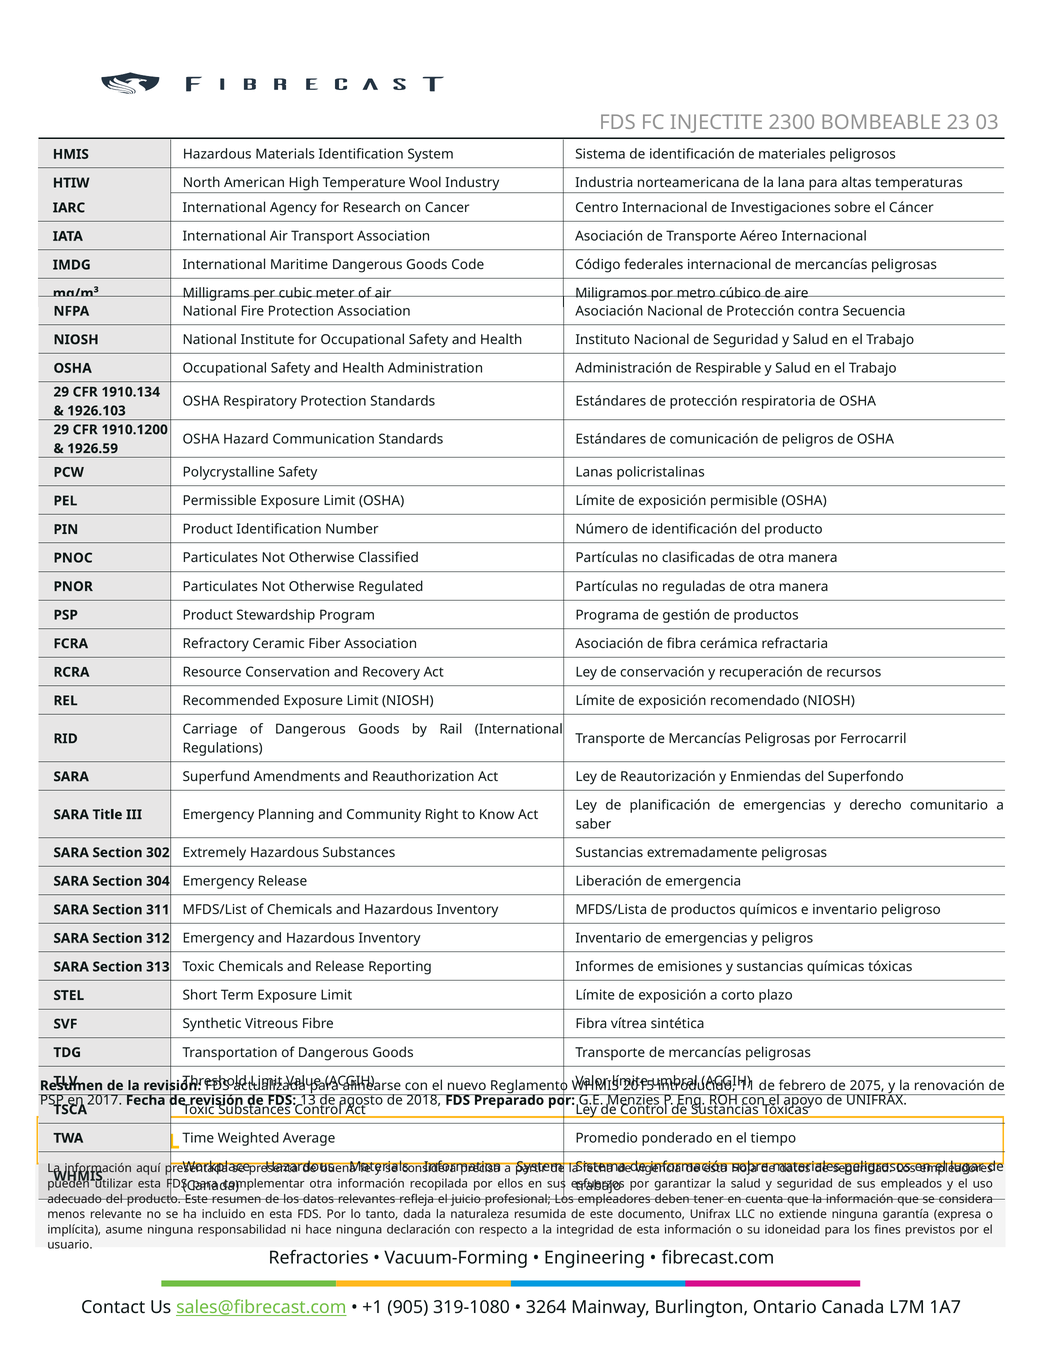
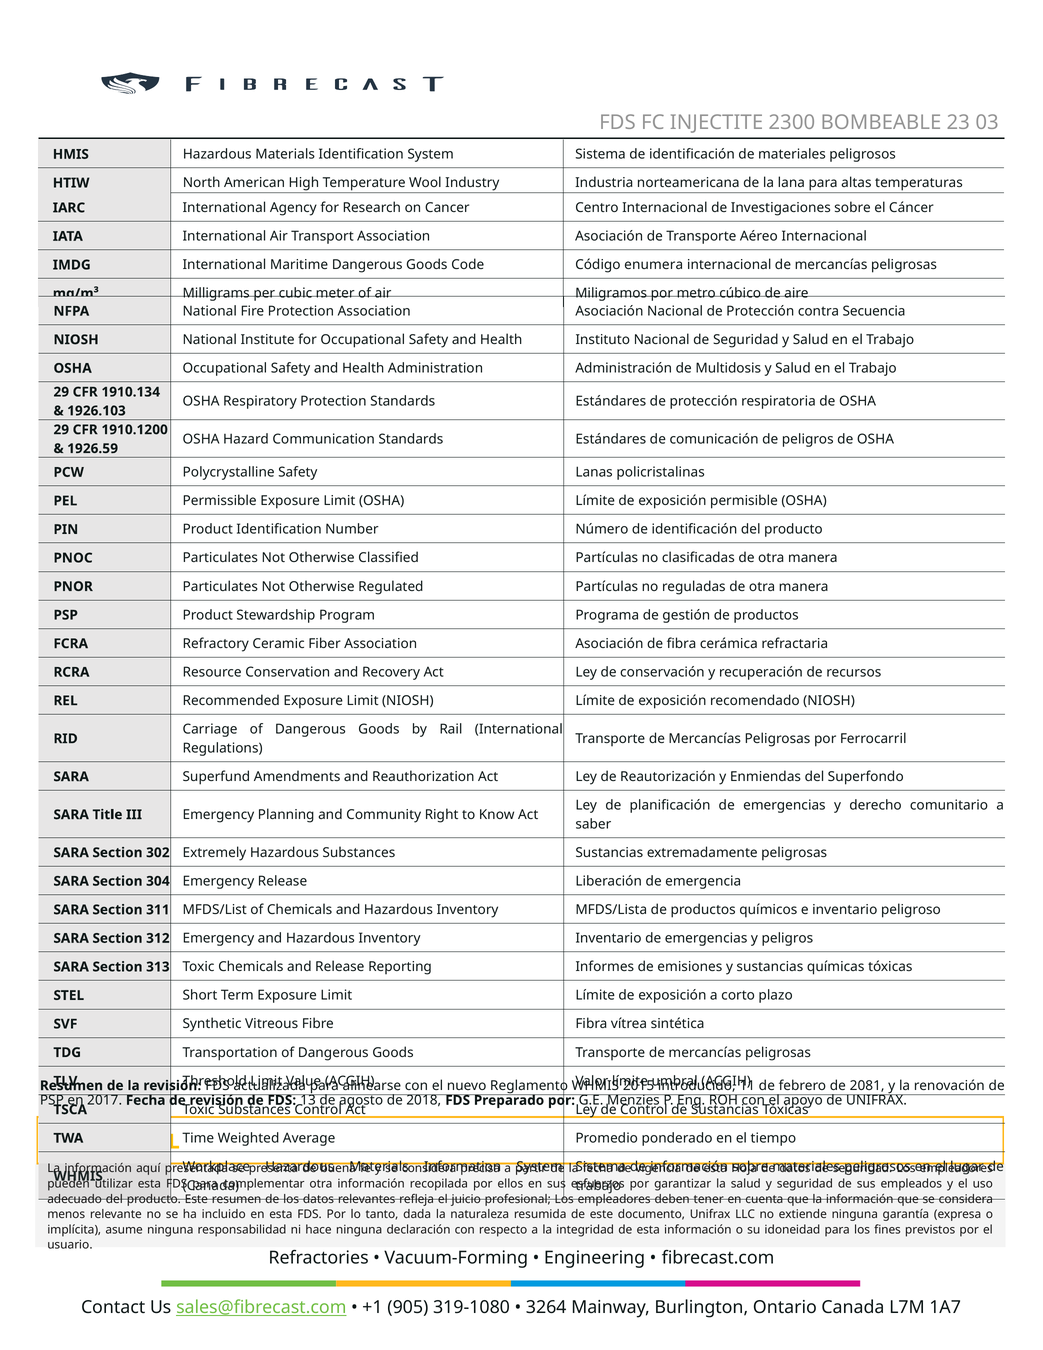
federales: federales -> enumera (654, 265)
Respirable: Respirable -> Multidosis (728, 368)
2075: 2075 -> 2081 (867, 1085)
